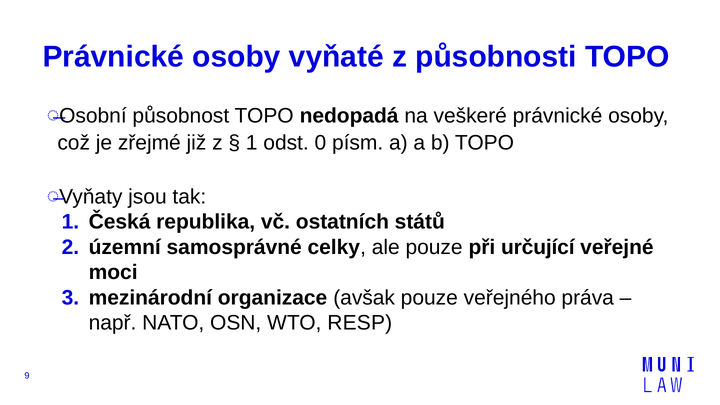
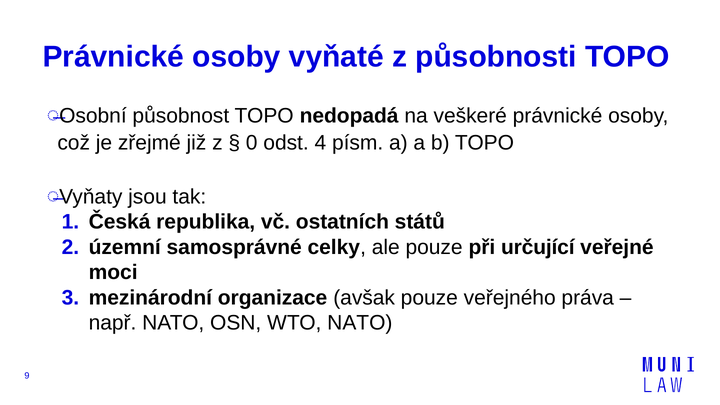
1: 1 -> 0 (252, 143)
0: 0 -> 4 (320, 143)
WTO RESP: RESP -> NATO (360, 323)
